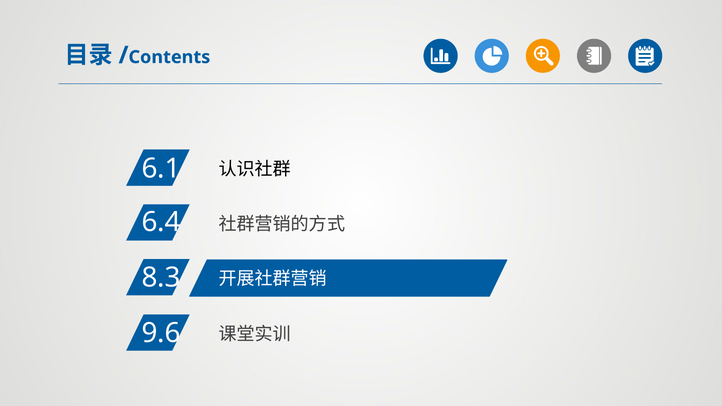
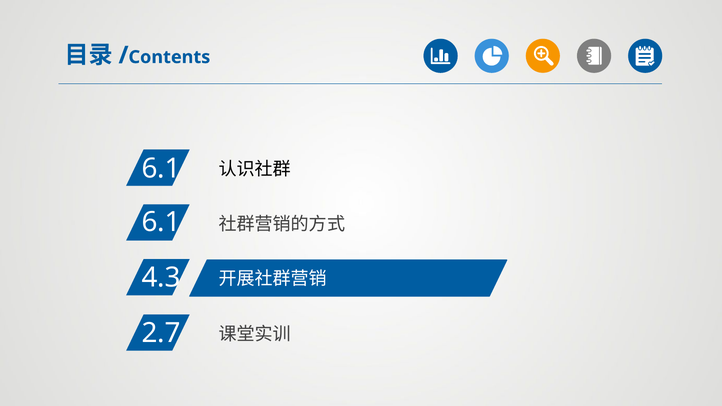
6.4: 6.4 -> 6.1 (161, 222)
8.3: 8.3 -> 4.3 (161, 278)
9.6: 9.6 -> 2.7 (161, 333)
